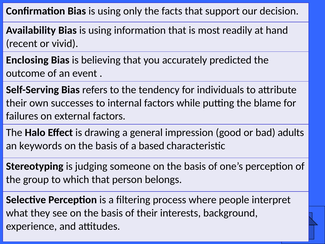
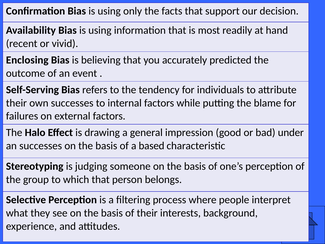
adults: adults -> under (291, 133)
an keywords: keywords -> successes (41, 146)
